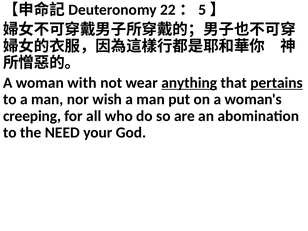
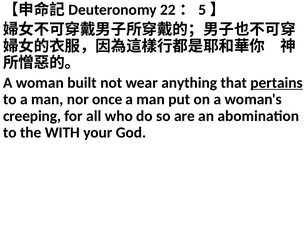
with: with -> built (82, 83)
anything underline: present -> none (189, 83)
wish: wish -> once (107, 99)
NEED: NEED -> WITH (62, 133)
